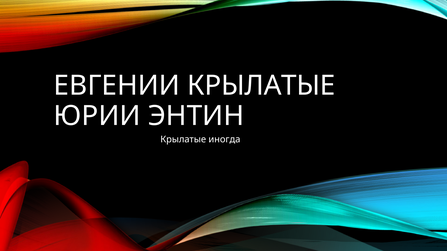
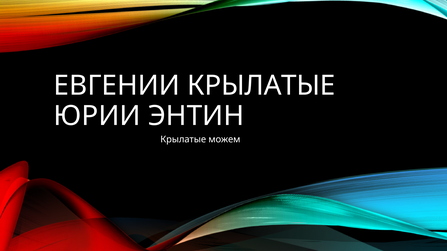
иногда: иногда -> можем (224, 140)
